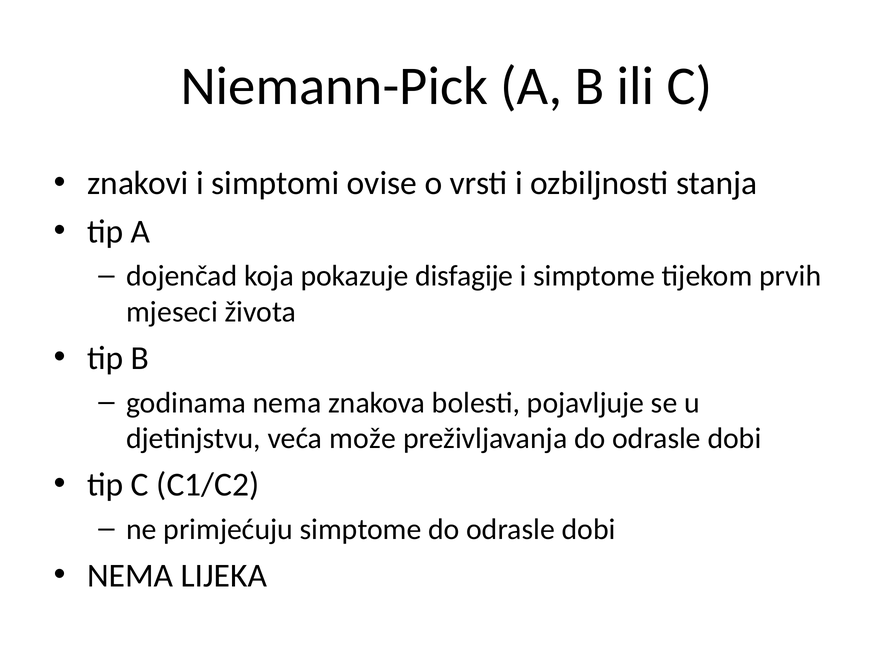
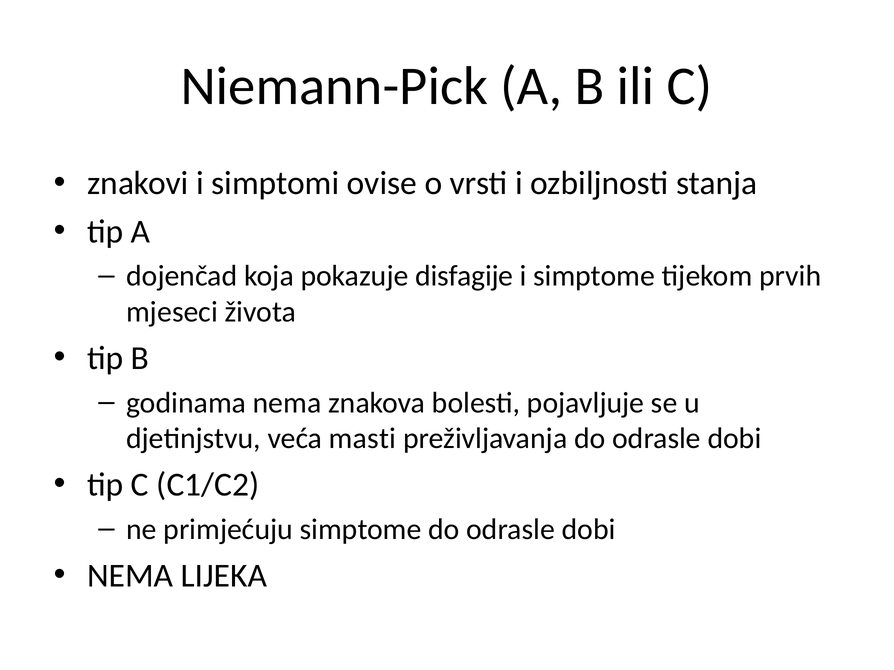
može: može -> masti (363, 439)
